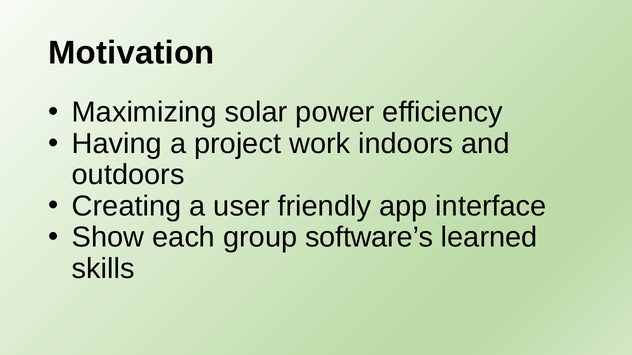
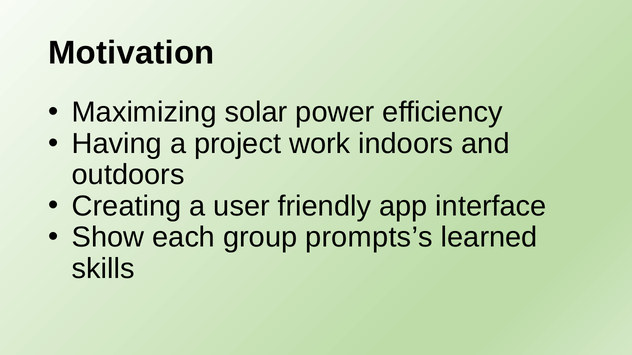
software’s: software’s -> prompts’s (369, 238)
